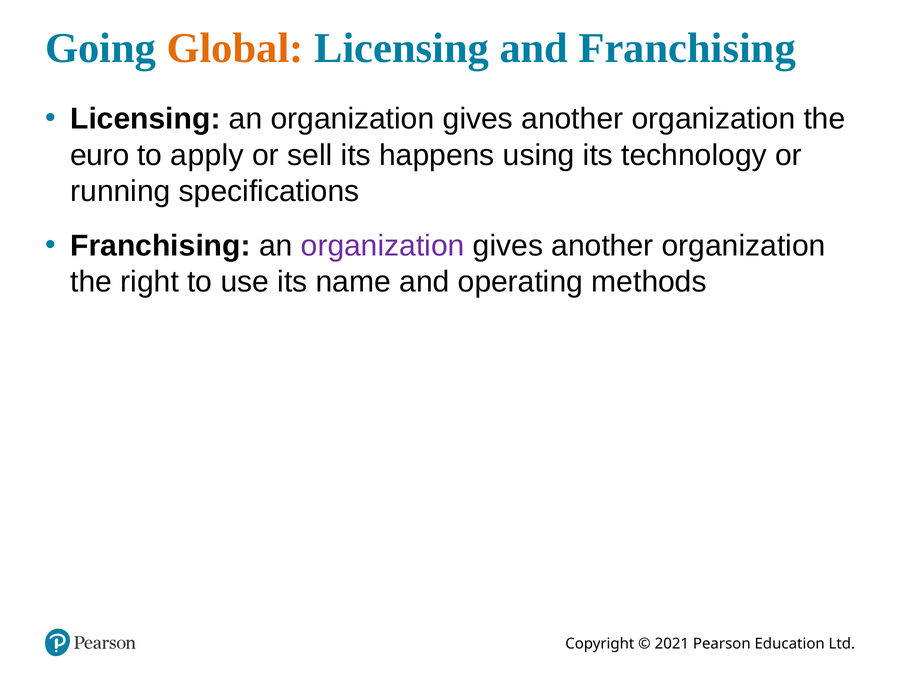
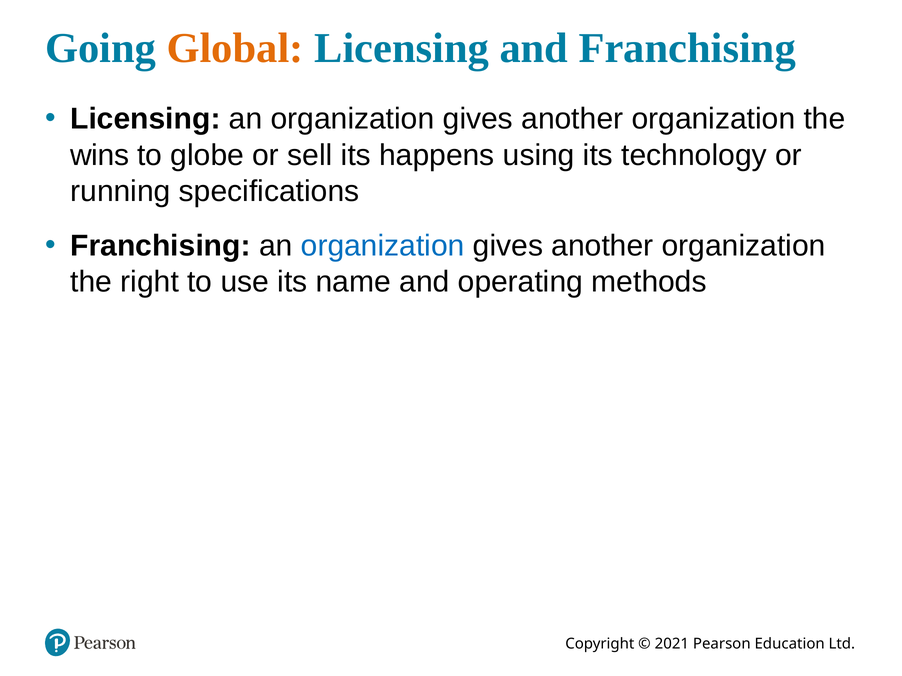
euro: euro -> wins (100, 155)
apply: apply -> globe (207, 155)
organization colour: purple -> blue (383, 246)
